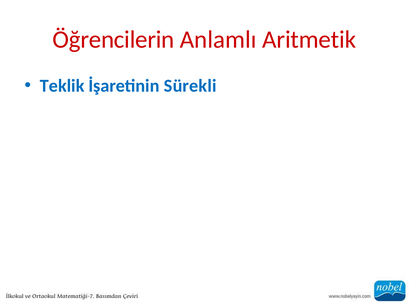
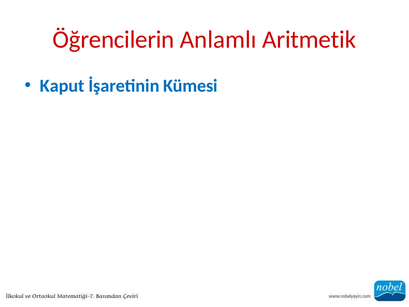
Teklik: Teklik -> Kaput (62, 86)
Sürekli: Sürekli -> Kümesi (190, 86)
